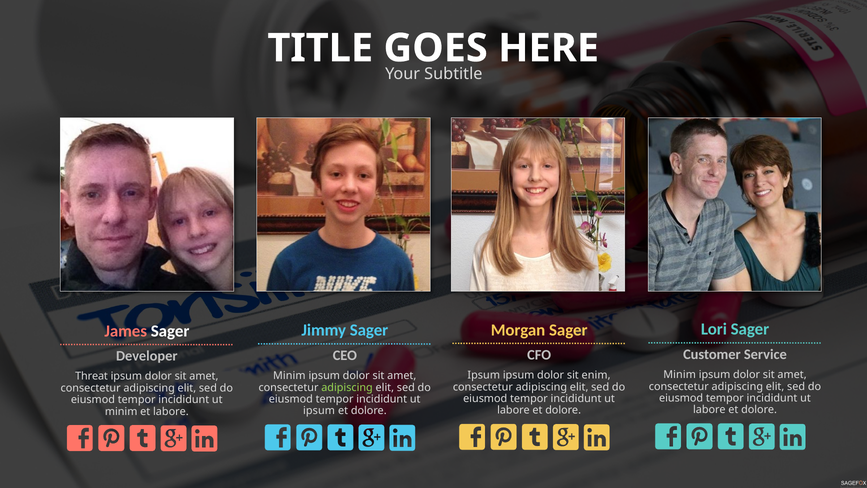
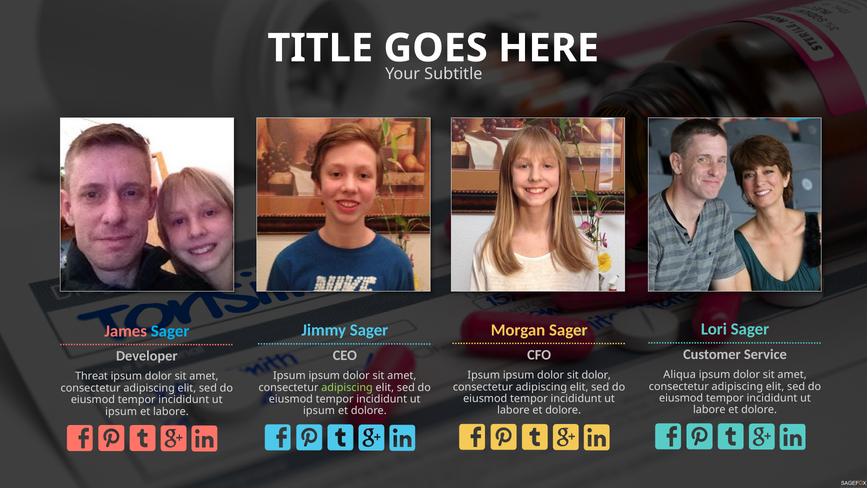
Sager colour: white -> light blue (170, 331)
Minim: Minim -> Aliqua (680, 374)
sit enim: enim -> dolor (596, 375)
Minim: Minim -> Ipsum (289, 375)
minim: minim -> ipsum (121, 411)
